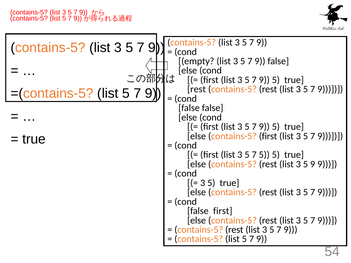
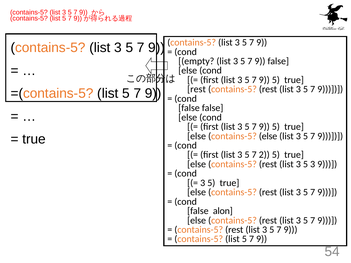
contains-5 first: first -> else (268, 136)
7 5: 5 -> 2 (264, 155)
5 9: 9 -> 3 (313, 164)
false first: first -> alon (223, 211)
